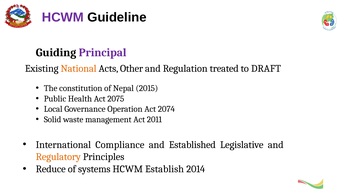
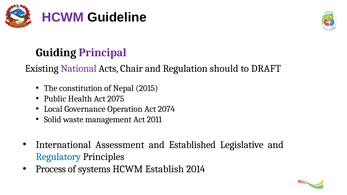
National colour: orange -> purple (79, 68)
Other: Other -> Chair (131, 68)
treated: treated -> should (224, 68)
Compliance: Compliance -> Assessment (120, 145)
Regulatory colour: orange -> blue (58, 157)
Reduce: Reduce -> Process (51, 169)
